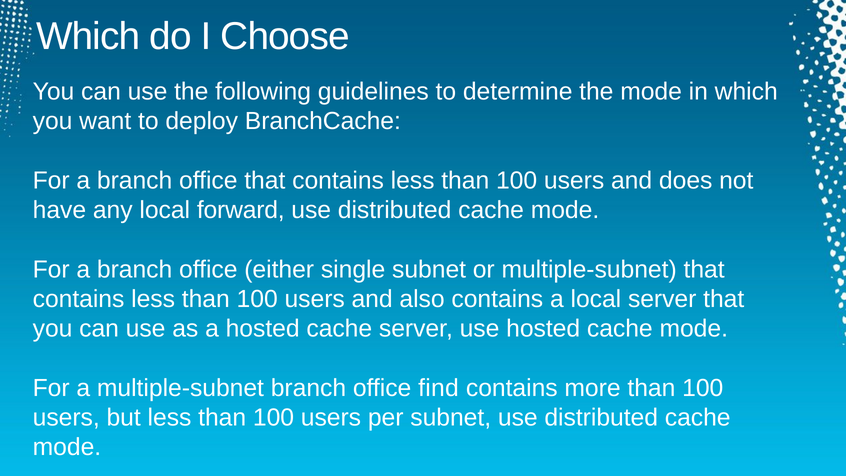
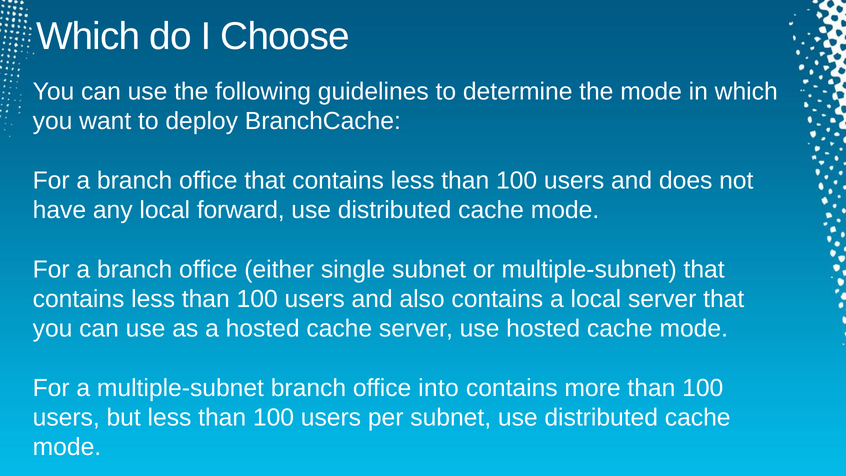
find: find -> into (438, 388)
